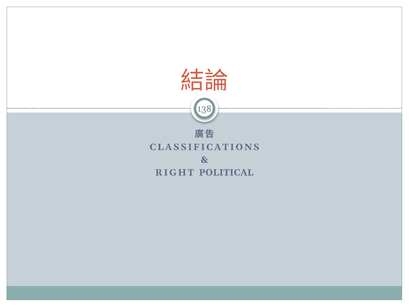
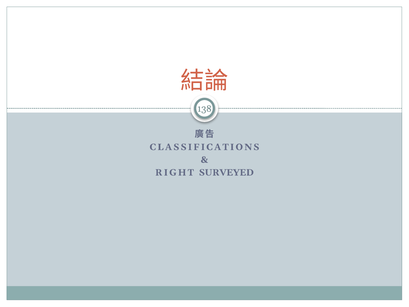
POLITICAL: POLITICAL -> SURVEYED (226, 172)
